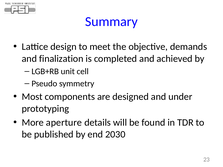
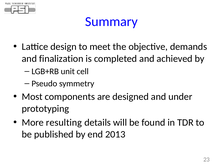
aperture: aperture -> resulting (64, 123)
2030: 2030 -> 2013 (115, 135)
